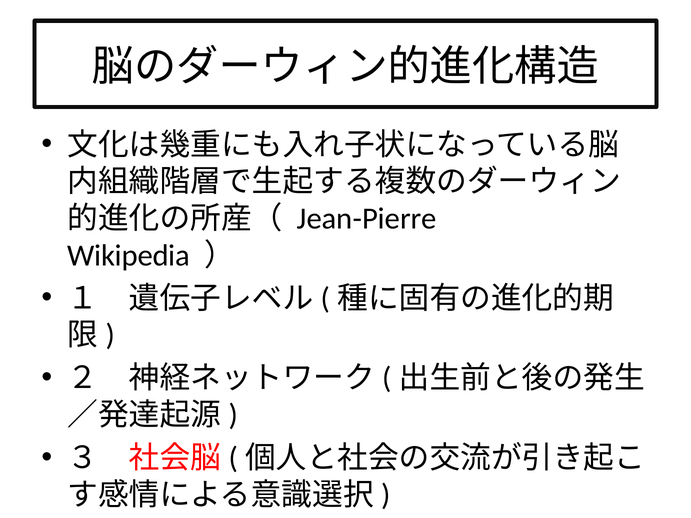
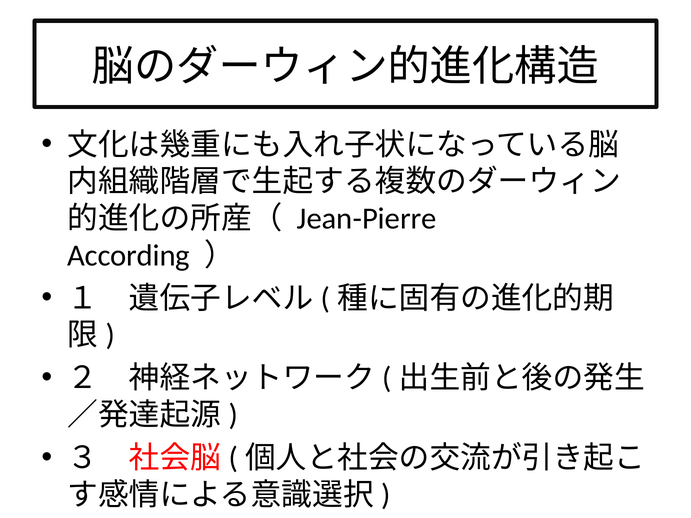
Wikipedia: Wikipedia -> According (129, 256)
